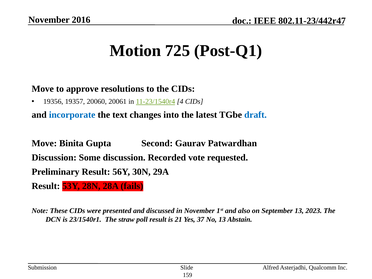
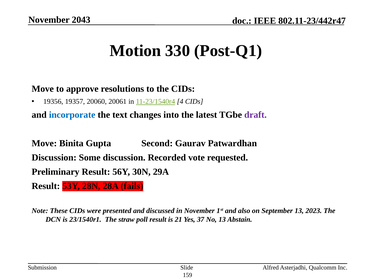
2016: 2016 -> 2043 (81, 20)
725: 725 -> 330 (178, 51)
draft colour: blue -> purple (256, 115)
